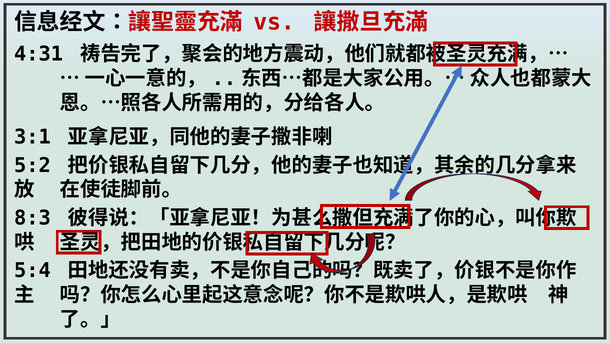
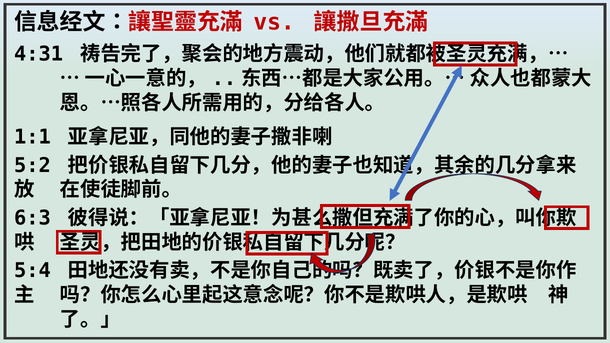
3:1: 3:1 -> 1:1 (32, 137)
8:3: 8:3 -> 6:3 (32, 218)
